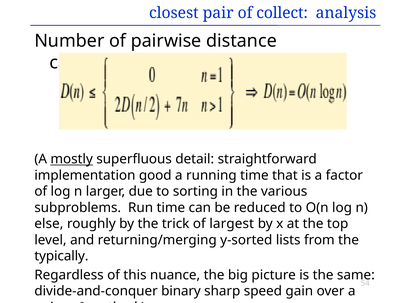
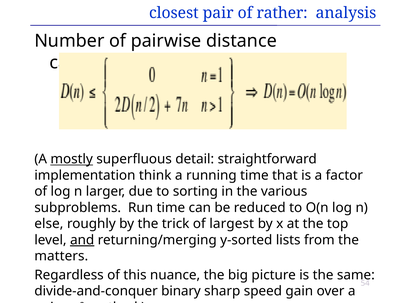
collect: collect -> rather (282, 13)
good: good -> think (155, 175)
and underline: none -> present (82, 240)
typically: typically -> matters (61, 256)
